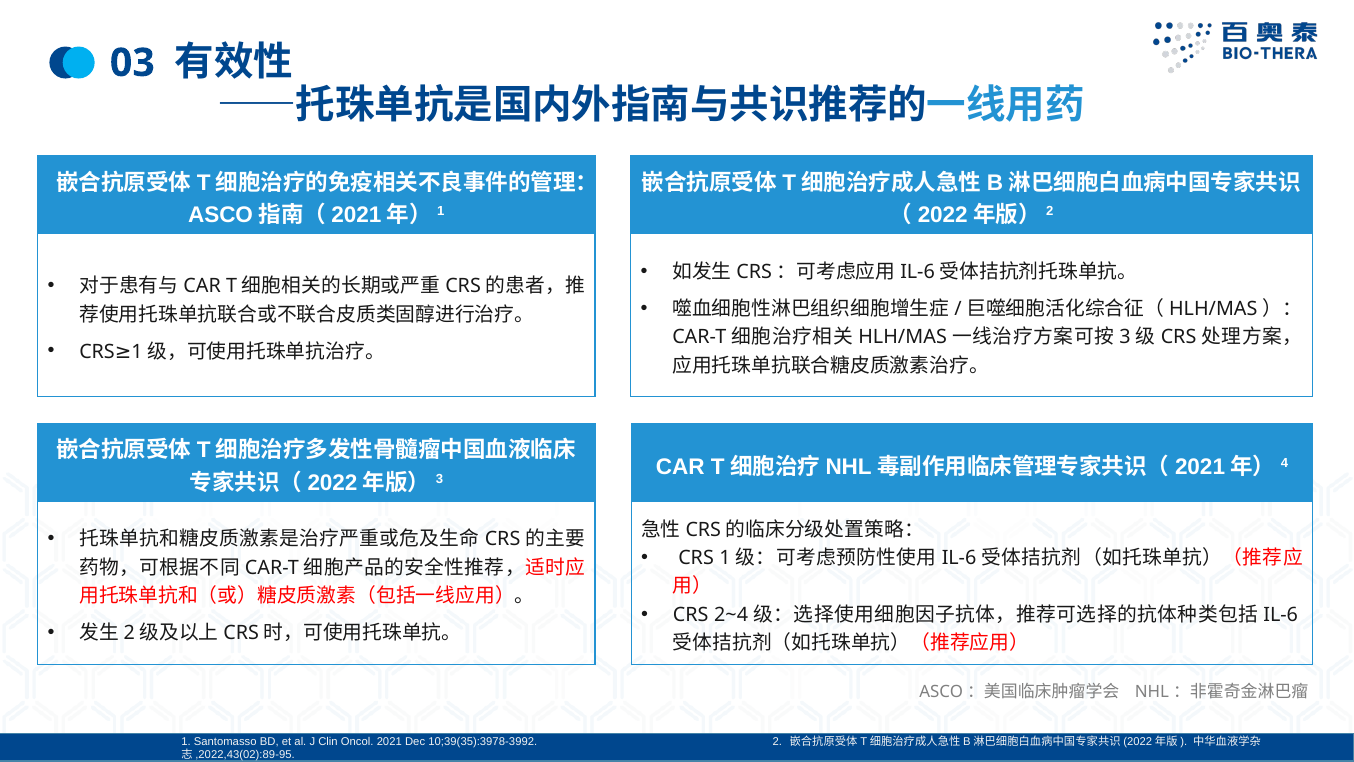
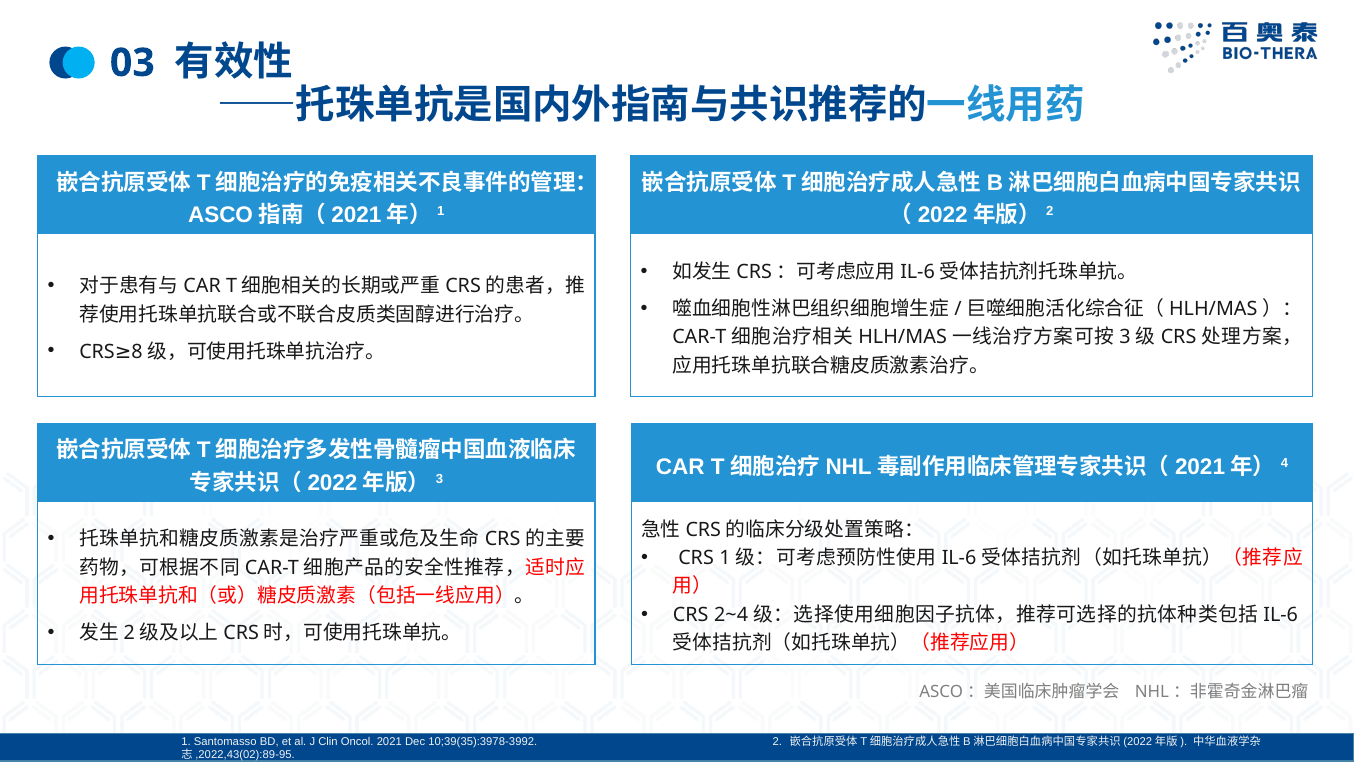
1: 1 -> 8 (137, 351)
